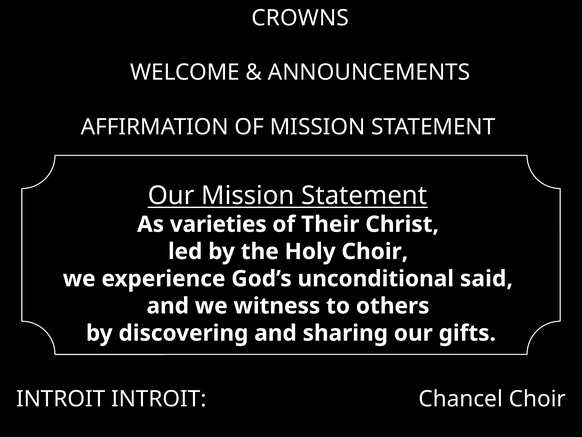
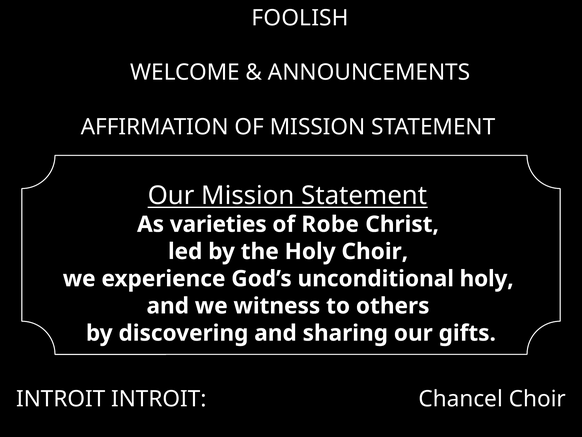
CROWNS: CROWNS -> FOOLISH (300, 18)
Their: Their -> Robe (330, 224)
unconditional said: said -> holy (487, 278)
